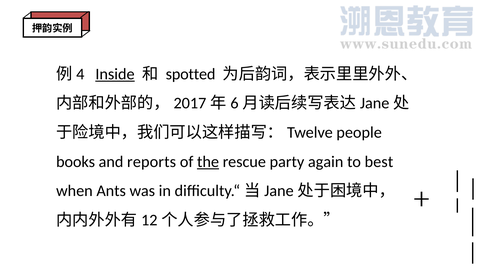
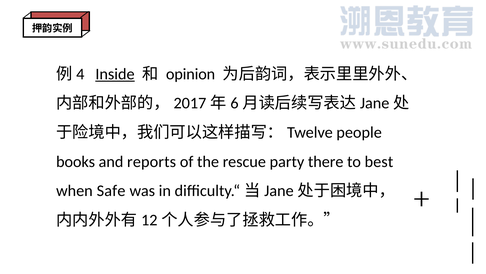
spotted: spotted -> opinion (191, 74)
the underline: present -> none (208, 161)
again: again -> there (326, 161)
Ants: Ants -> Safe (111, 191)
